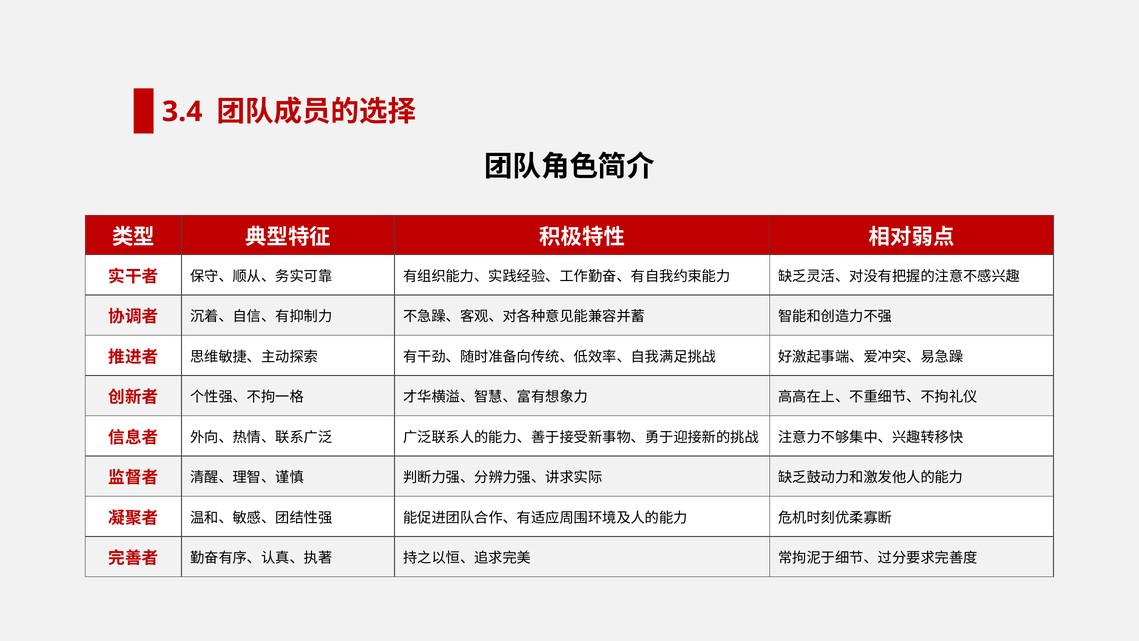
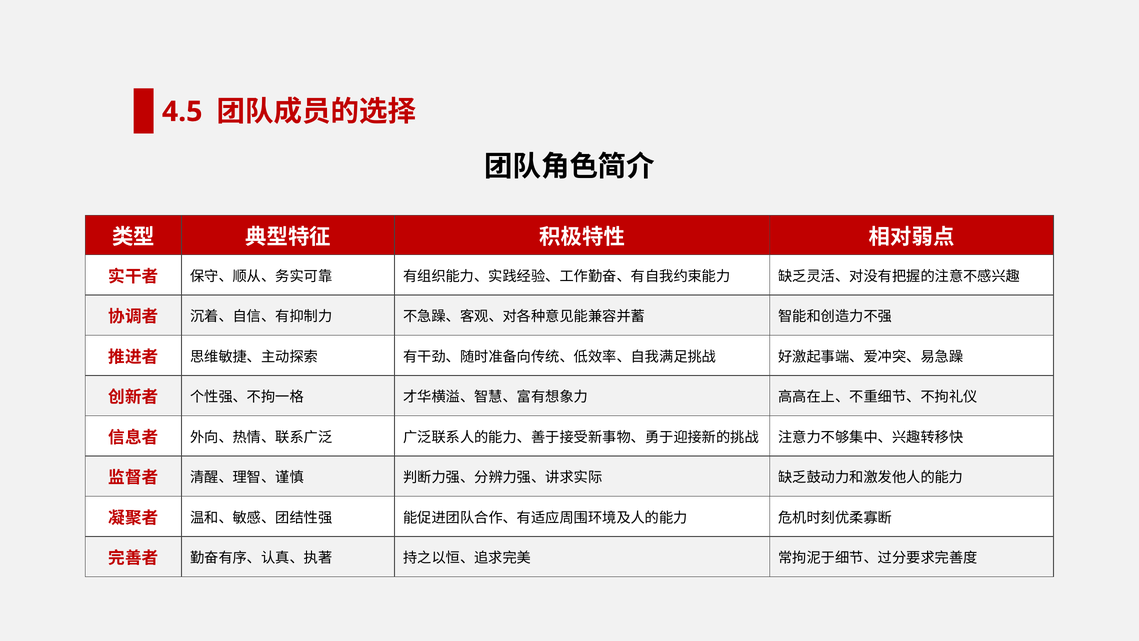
3.4: 3.4 -> 4.5 (182, 112)
